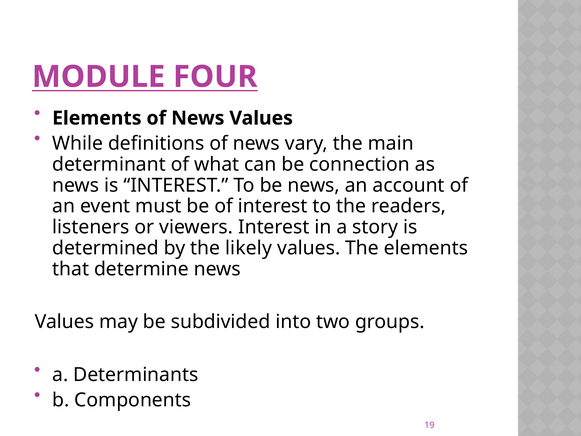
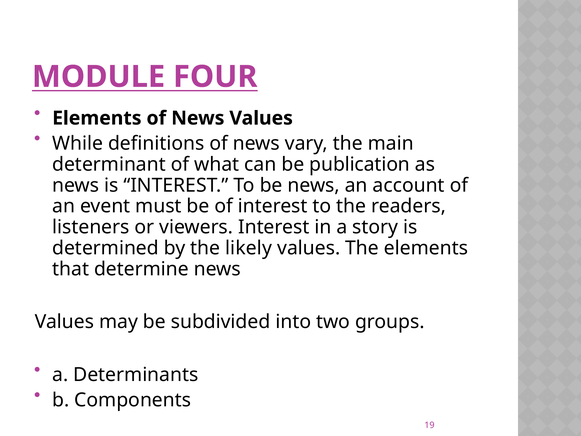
connection: connection -> publication (360, 164)
